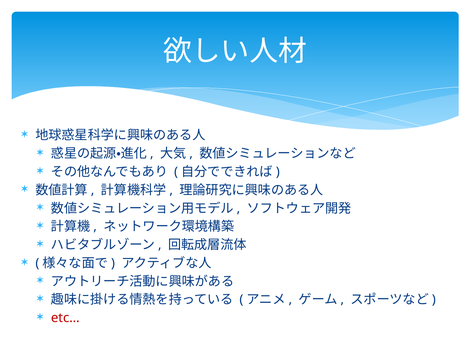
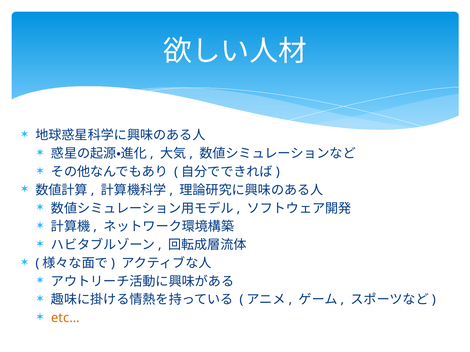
etc… colour: red -> orange (65, 318)
